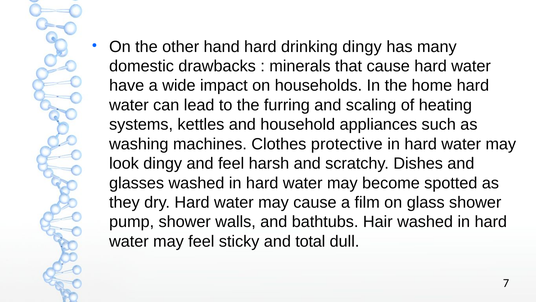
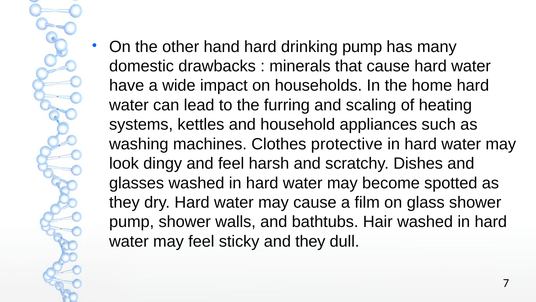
drinking dingy: dingy -> pump (362, 47)
and total: total -> they (310, 241)
